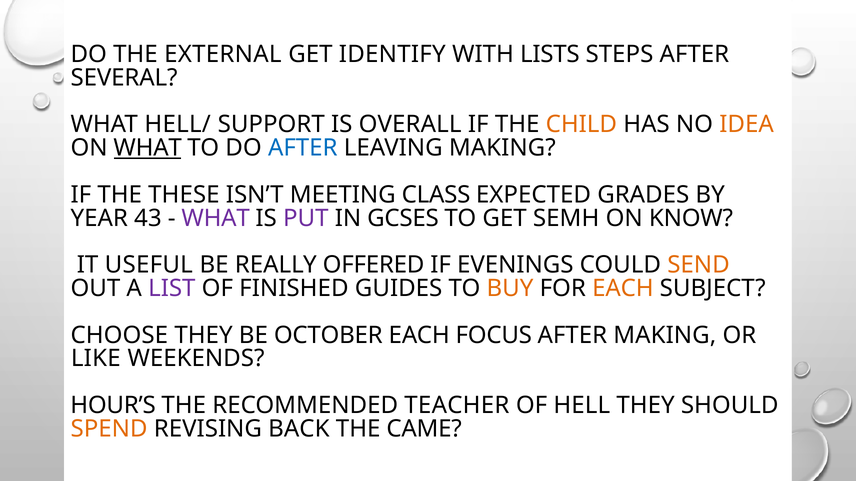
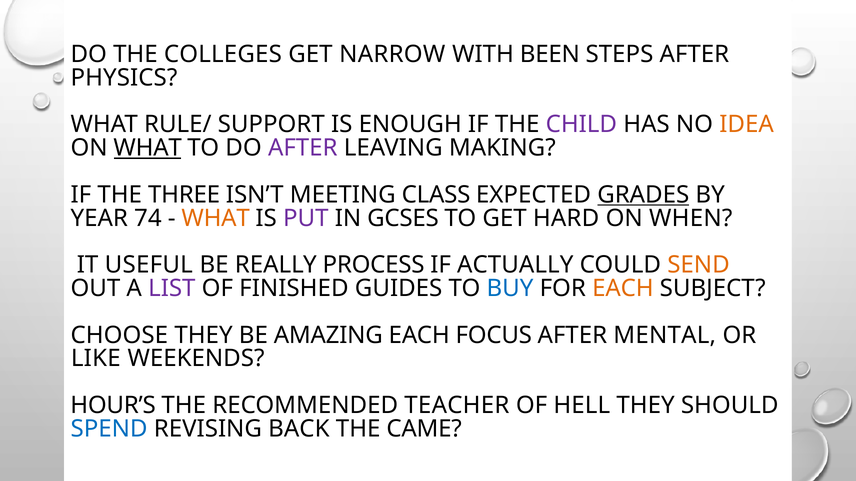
EXTERNAL: EXTERNAL -> COLLEGES (223, 54)
IDENTIFY: IDENTIFY -> NARROW (392, 54)
LISTS: LISTS -> BEEN (550, 54)
SEVERAL: SEVERAL -> PHYSICS (124, 78)
HELL/: HELL/ -> RULE/ (178, 125)
OVERALL: OVERALL -> ENOUGH (410, 125)
CHILD colour: orange -> purple (581, 125)
AFTER colour: blue -> purple (303, 148)
THESE: THESE -> THREE (184, 195)
GRADES underline: none -> present (643, 195)
43: 43 -> 74 (148, 218)
WHAT colour: purple -> orange (216, 218)
SEMH: SEMH -> HARD (566, 218)
KNOW: KNOW -> WHEN (691, 218)
OFFERED: OFFERED -> PROCESS (374, 265)
EVENINGS: EVENINGS -> ACTUALLY (515, 265)
BUY colour: orange -> blue (510, 289)
OCTOBER: OCTOBER -> AMAZING (328, 335)
AFTER MAKING: MAKING -> MENTAL (665, 335)
SPEND colour: orange -> blue (109, 429)
